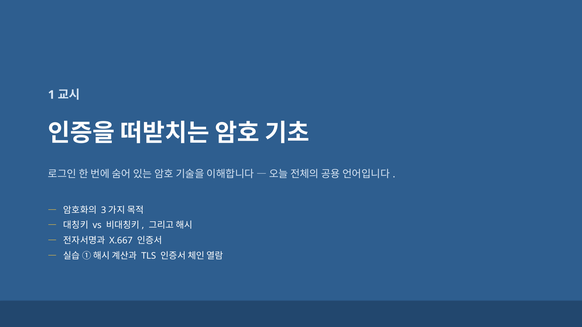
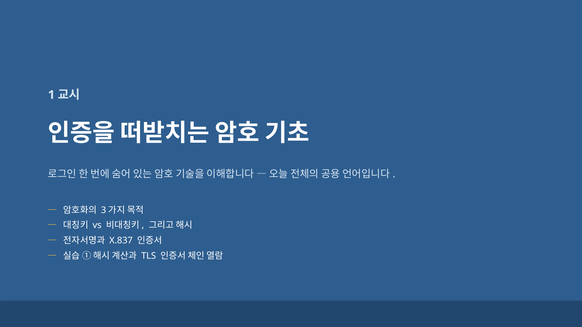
X.667: X.667 -> X.837 (121, 241)
